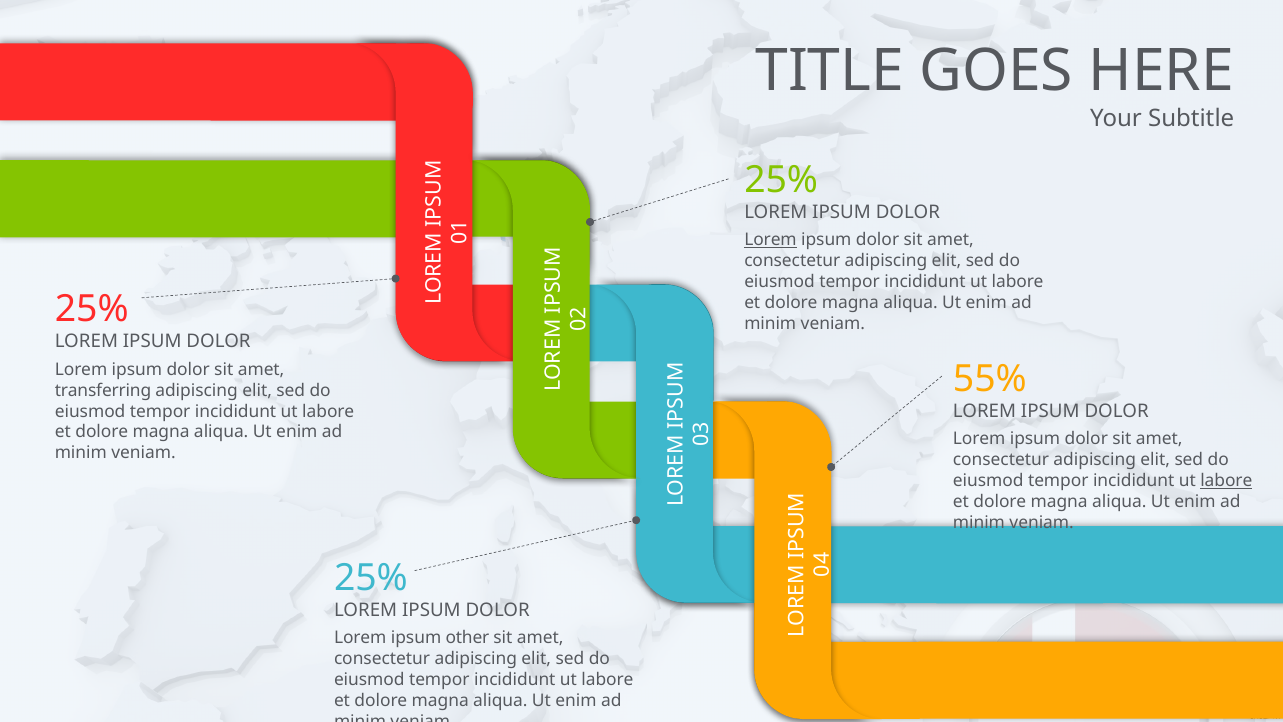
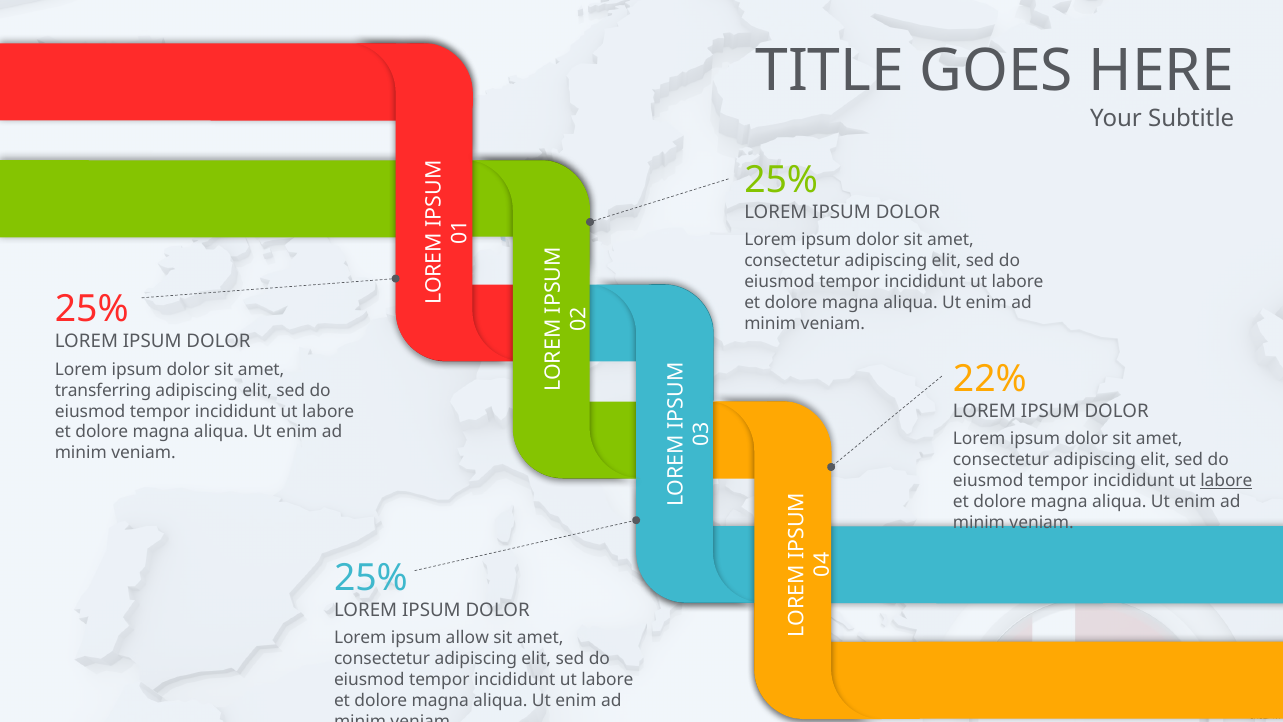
Lorem underline: present -> none (771, 240)
55%: 55% -> 22% (990, 379)
other: other -> allow (467, 638)
